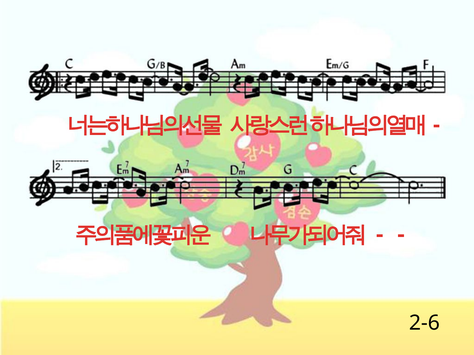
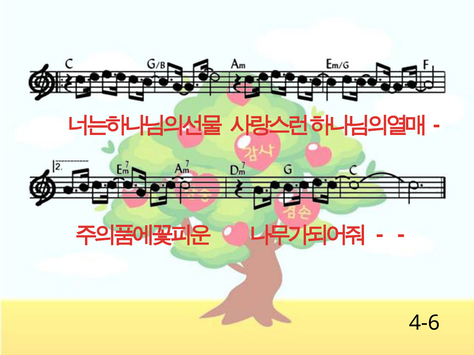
2-6: 2-6 -> 4-6 (424, 323)
